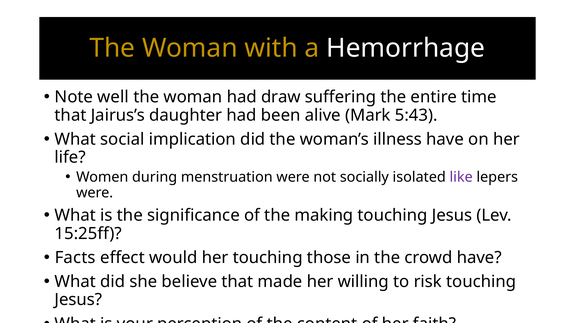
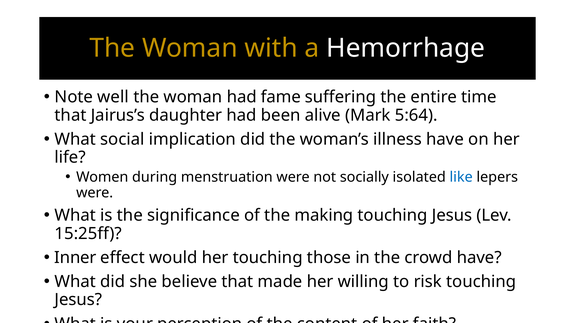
draw: draw -> fame (281, 97)
5:43: 5:43 -> 5:64 (416, 115)
like colour: purple -> blue (461, 177)
Facts: Facts -> Inner (75, 258)
